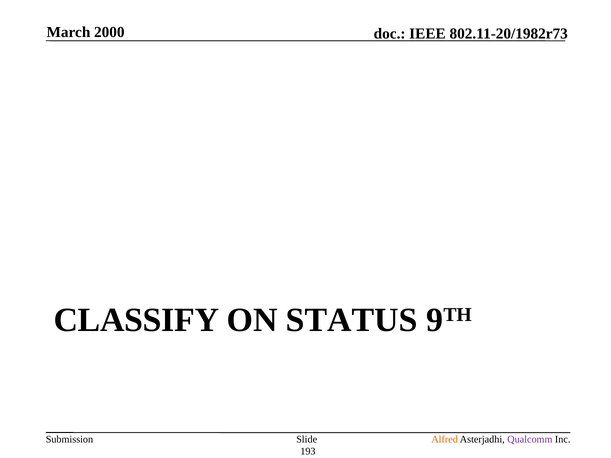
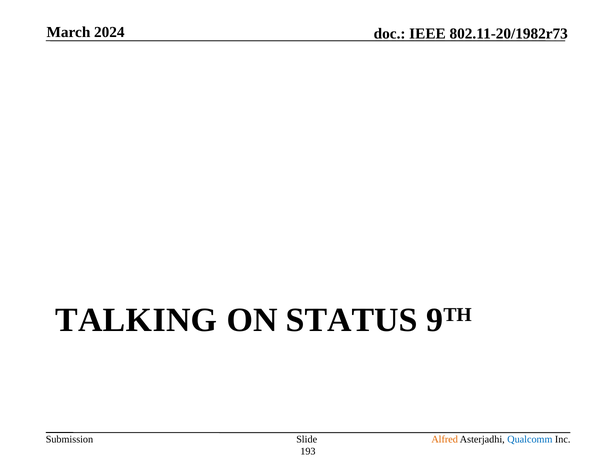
2000: 2000 -> 2024 (109, 32)
CLASSIFY: CLASSIFY -> TALKING (136, 320)
Qualcomm colour: purple -> blue (530, 439)
